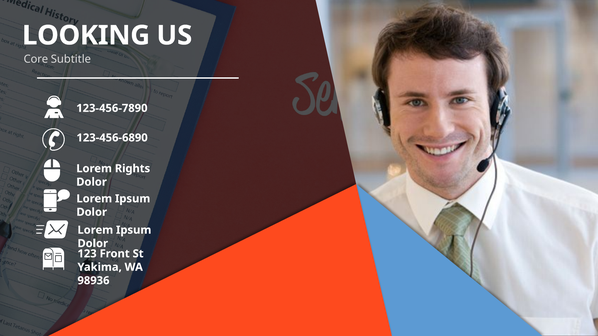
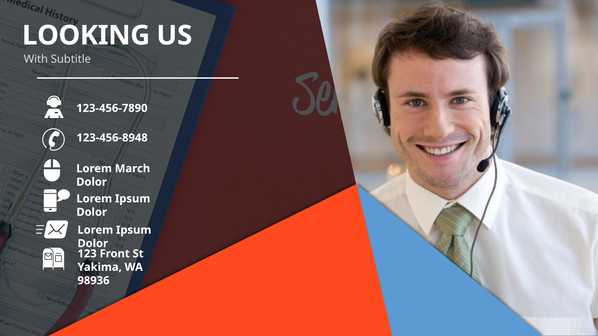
Core: Core -> With (36, 59)
123-456-6890: 123-456-6890 -> 123-456-8948 (112, 138)
Rights: Rights -> March (132, 169)
